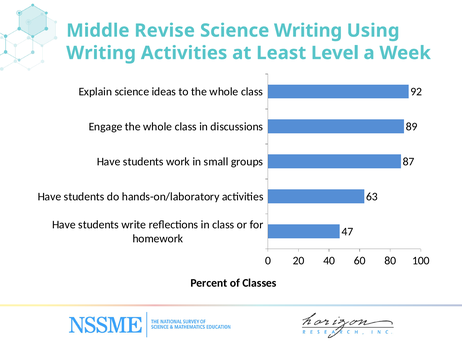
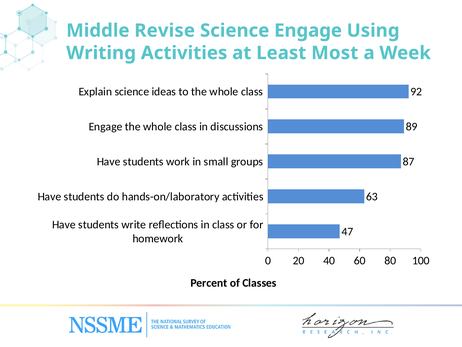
Science Writing: Writing -> Engage (308, 31)
Level: Level -> Most (335, 53)
